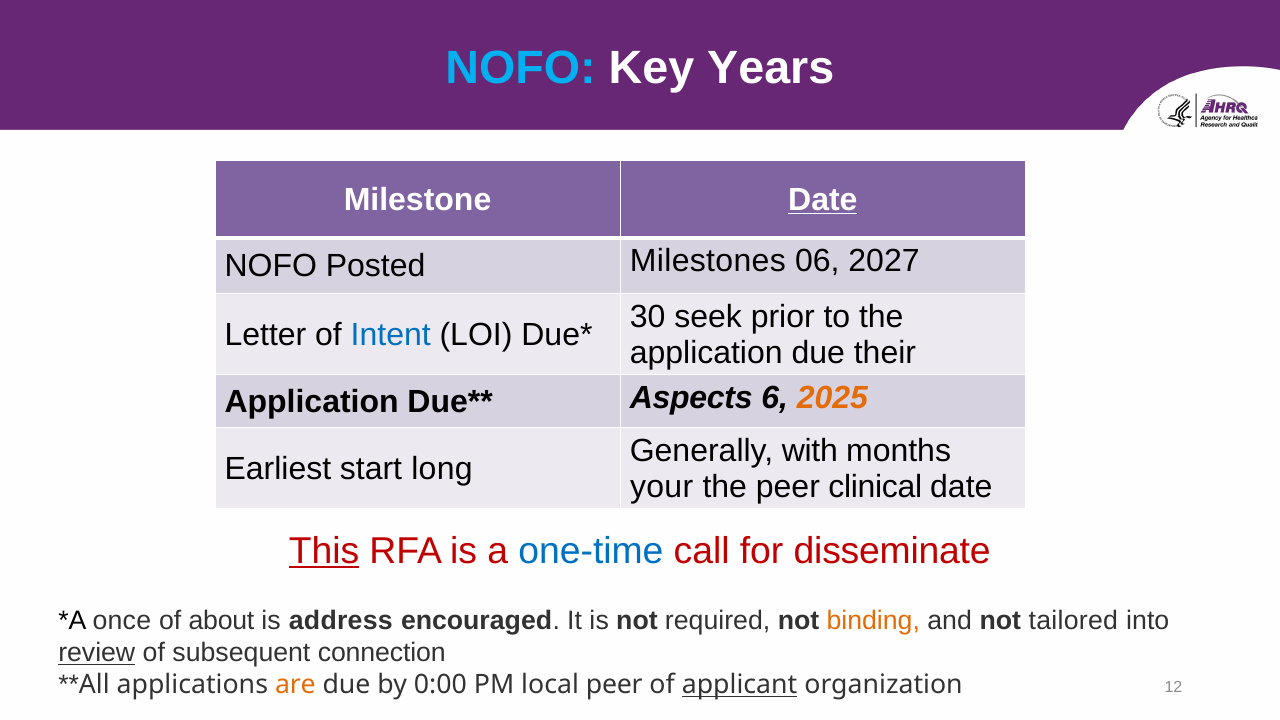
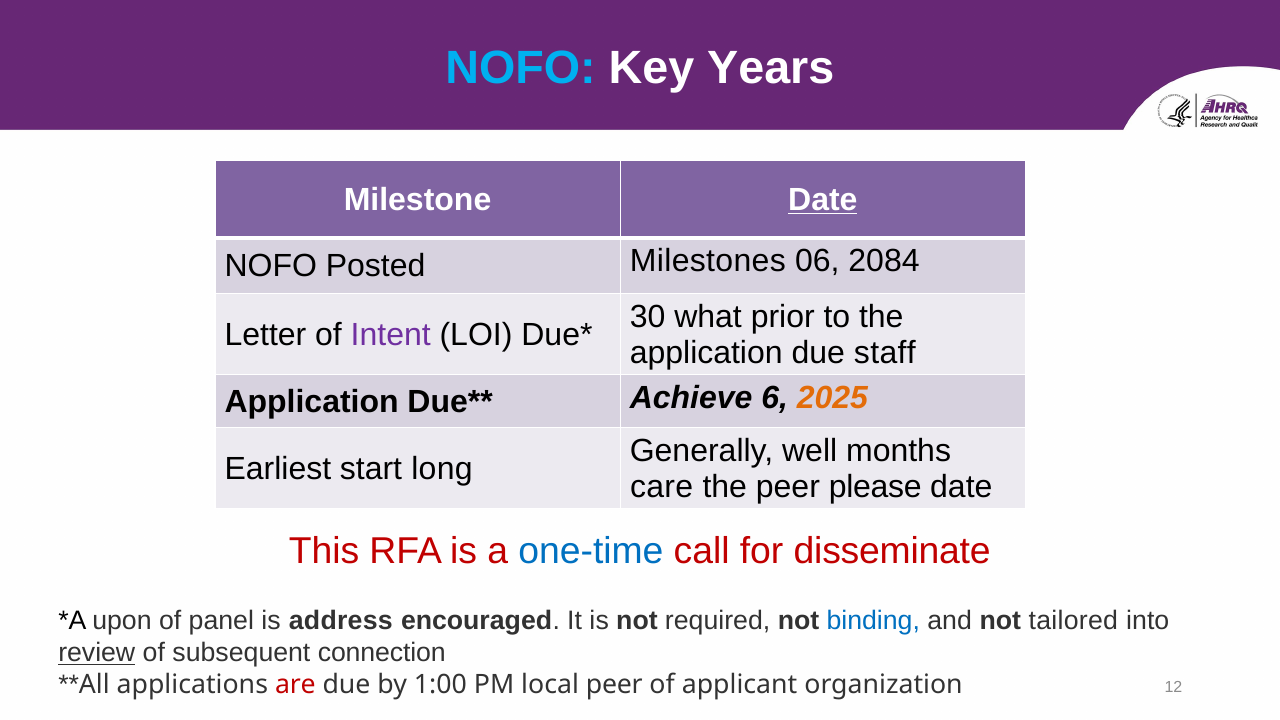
2027: 2027 -> 2084 (884, 261)
seek: seek -> what (708, 317)
Intent colour: blue -> purple (391, 335)
their: their -> staff (885, 352)
Aspects: Aspects -> Achieve (691, 398)
with: with -> well (810, 451)
your: your -> care (662, 486)
clinical: clinical -> please (875, 486)
This underline: present -> none (324, 551)
once: once -> upon (122, 621)
about: about -> panel (221, 621)
binding colour: orange -> blue (873, 621)
are colour: orange -> red (295, 685)
0:00: 0:00 -> 1:00 (440, 685)
applicant underline: present -> none (740, 685)
